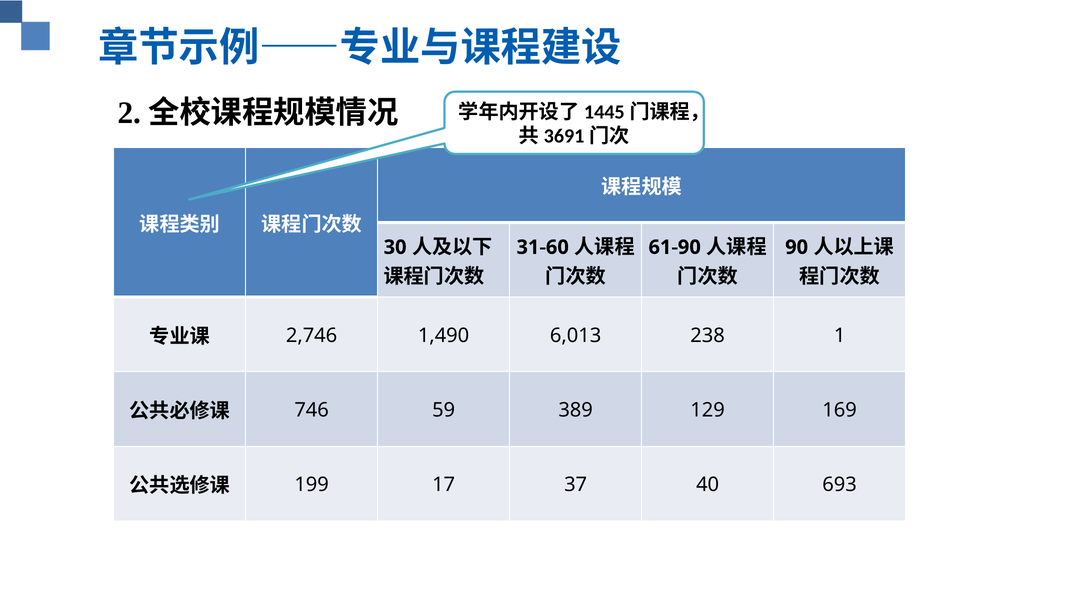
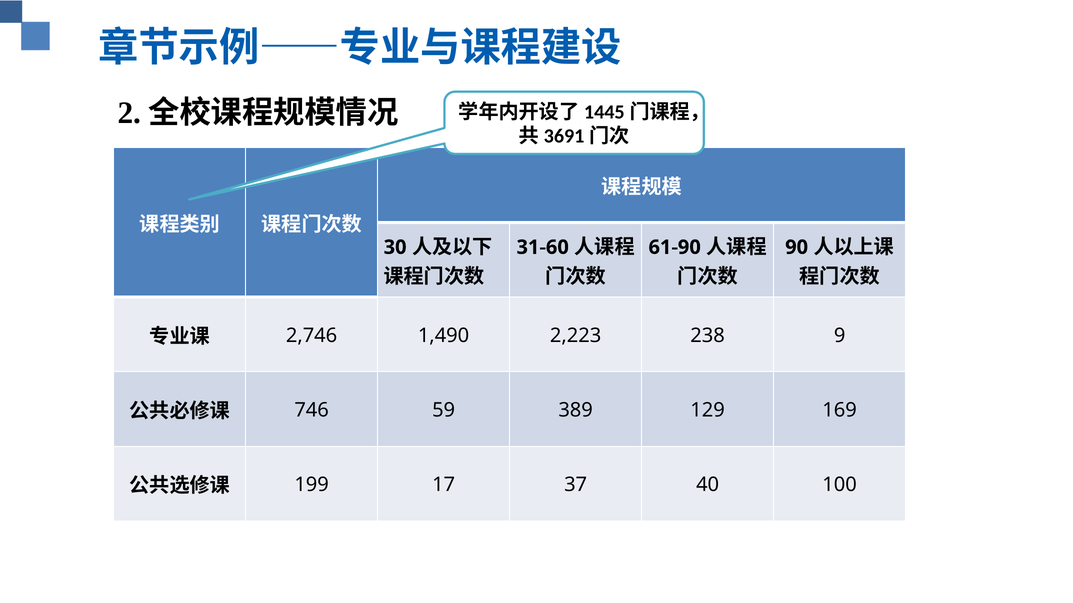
6,013: 6,013 -> 2,223 (576, 336)
1: 1 -> 9 (840, 336)
693: 693 -> 100 (840, 485)
